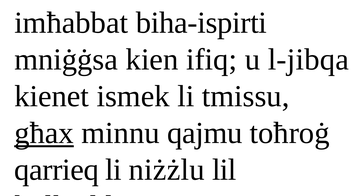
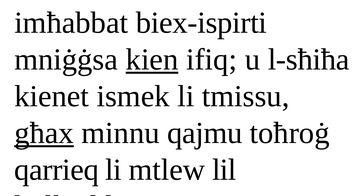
biha-ispirti: biha-ispirti -> biex-ispirti (201, 23)
kien underline: none -> present (152, 60)
l-jibqa: l-jibqa -> l-sħiħa (309, 60)
niżżlu: niżżlu -> mtlew (167, 170)
